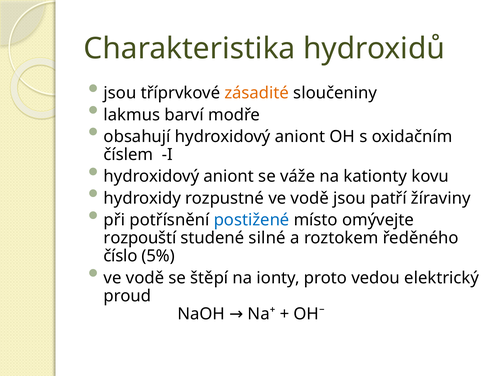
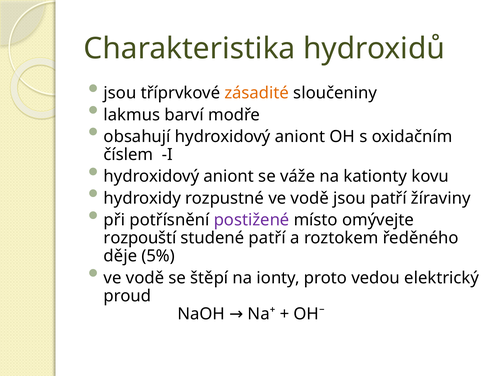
postižené colour: blue -> purple (252, 220)
studené silné: silné -> patří (267, 238)
číslo: číslo -> děje (120, 256)
